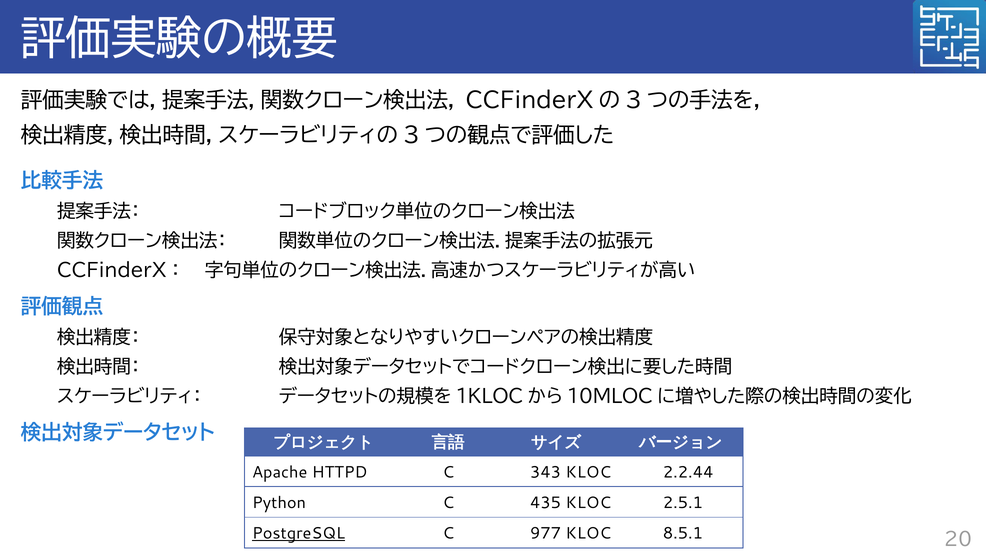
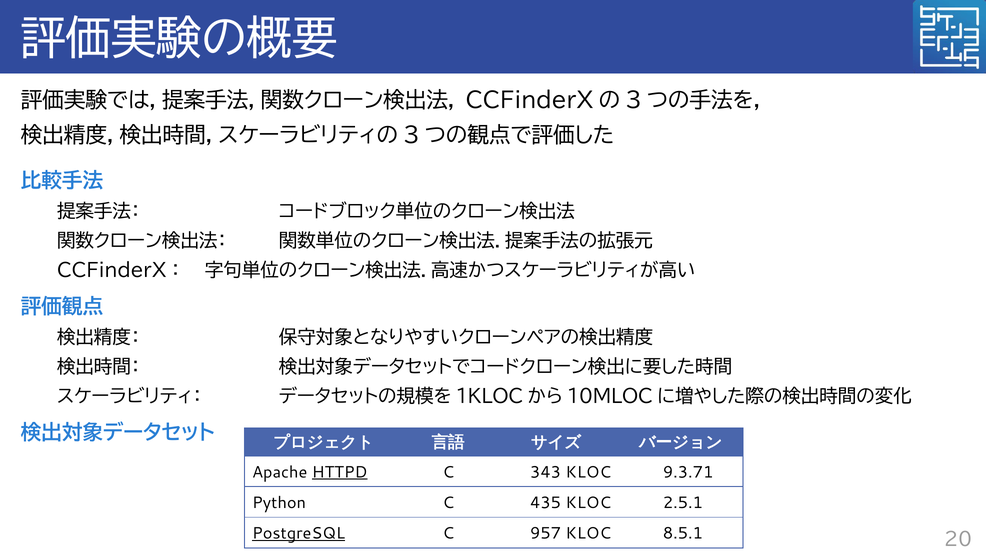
HTTPD underline: none -> present (340, 472)
2.2.44: 2.2.44 -> 9.3.71 (688, 472)
977: 977 -> 957 (546, 533)
